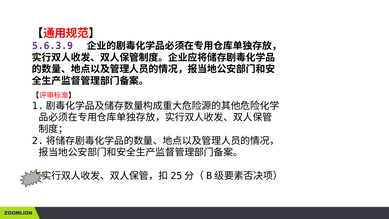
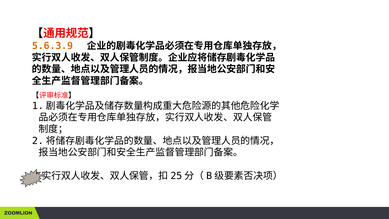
5.6.3.9 colour: purple -> orange (52, 46)
